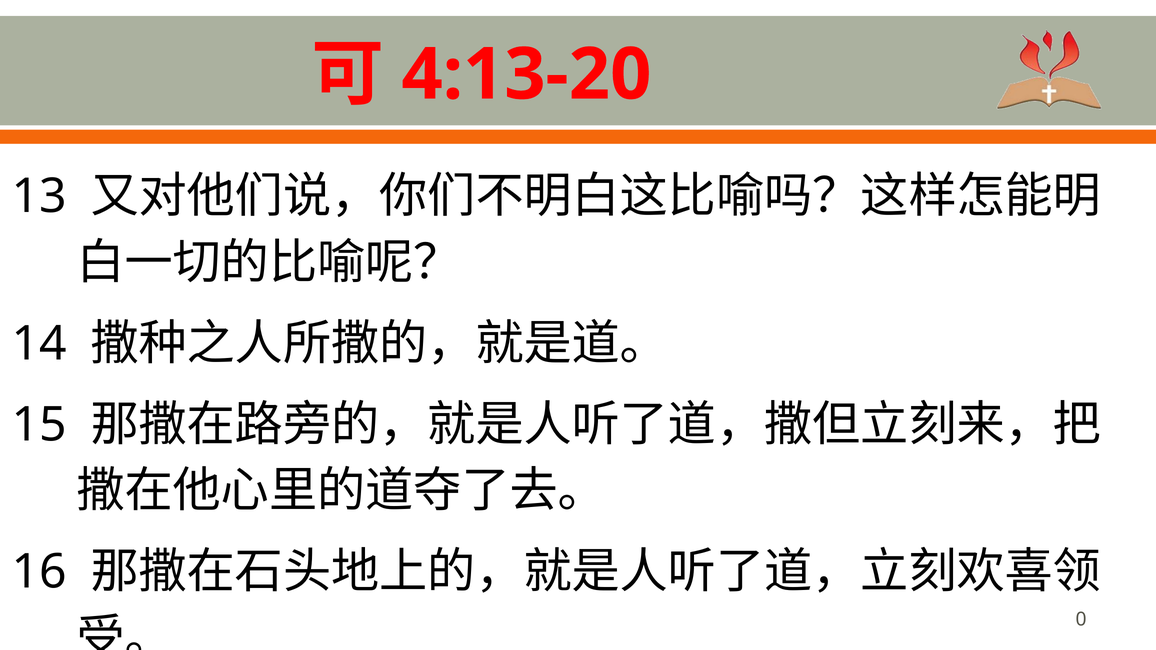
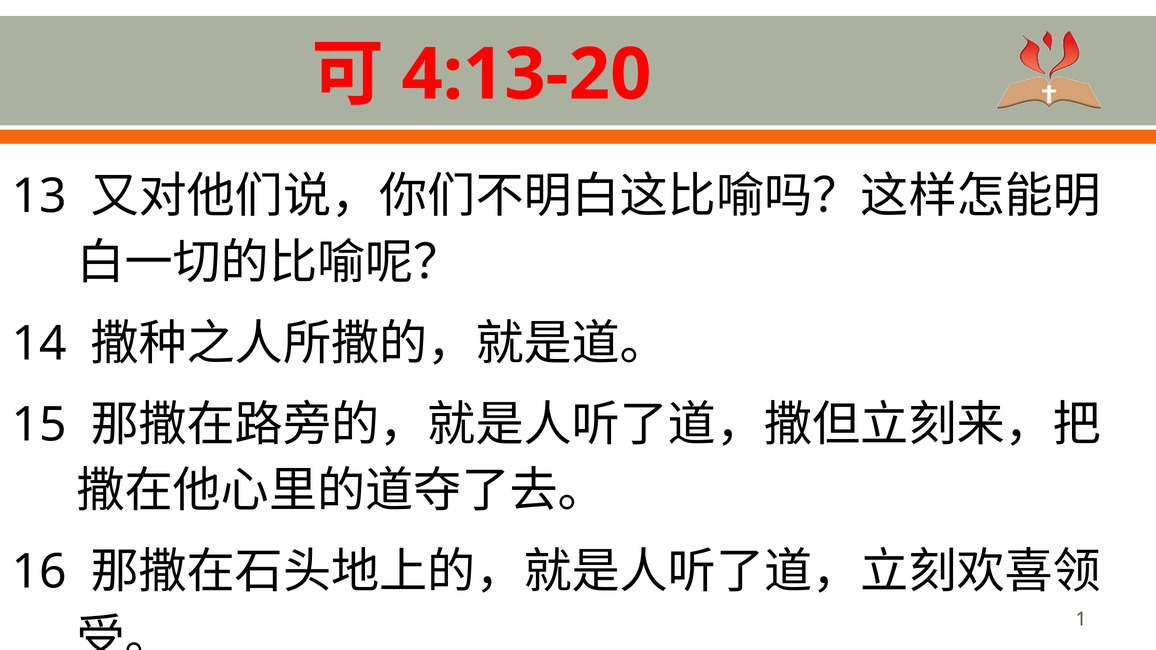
0: 0 -> 1 (1081, 620)
